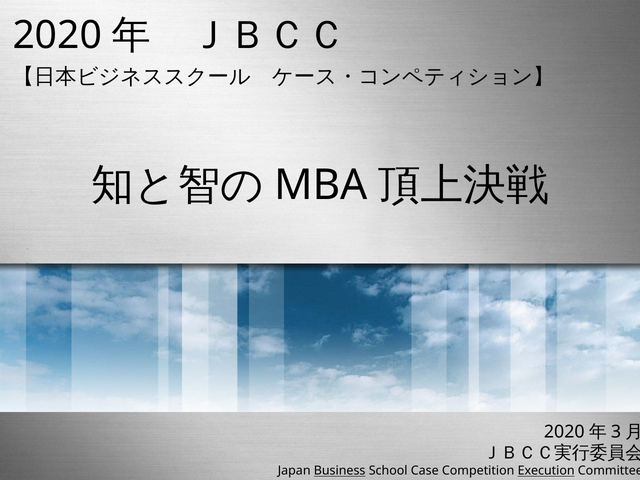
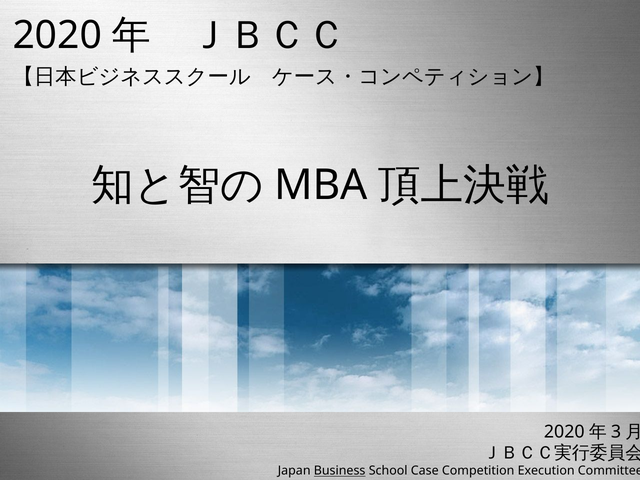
Execution underline: present -> none (546, 471)
